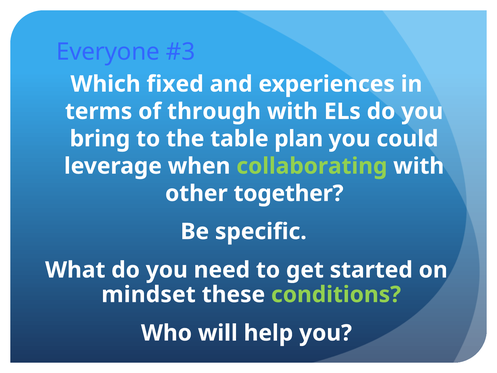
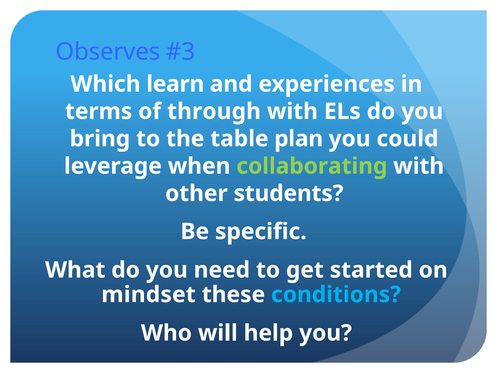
Everyone: Everyone -> Observes (108, 52)
fixed: fixed -> learn (175, 84)
together: together -> students (289, 193)
conditions colour: light green -> light blue (336, 294)
